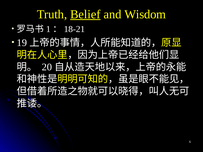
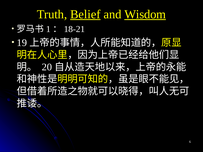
Wisdom underline: none -> present (145, 14)
